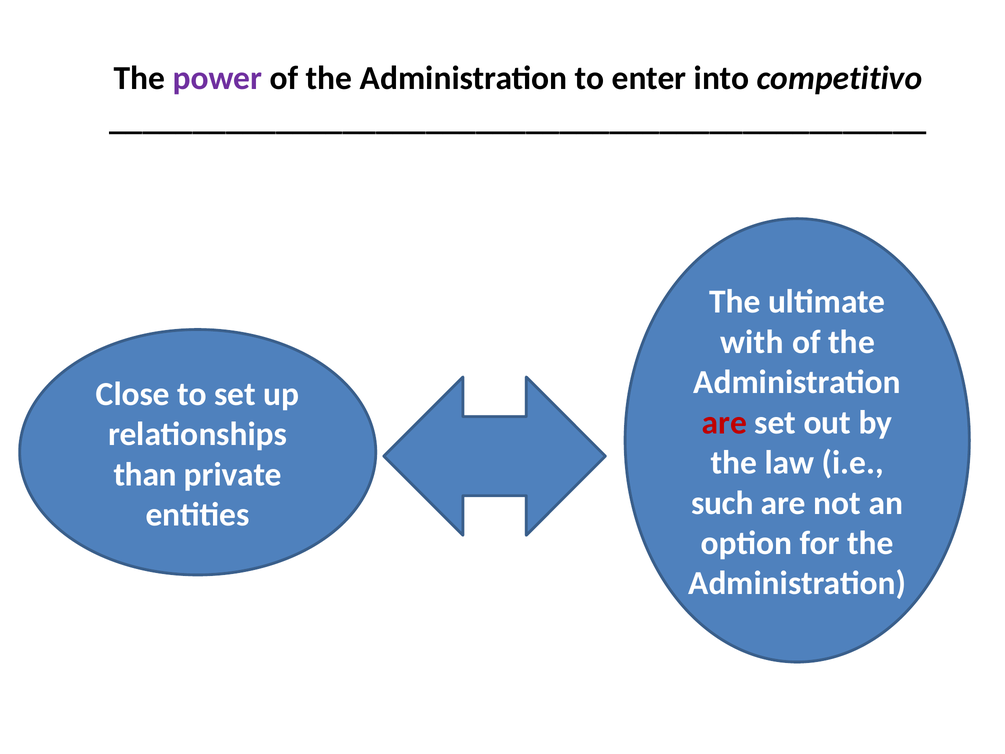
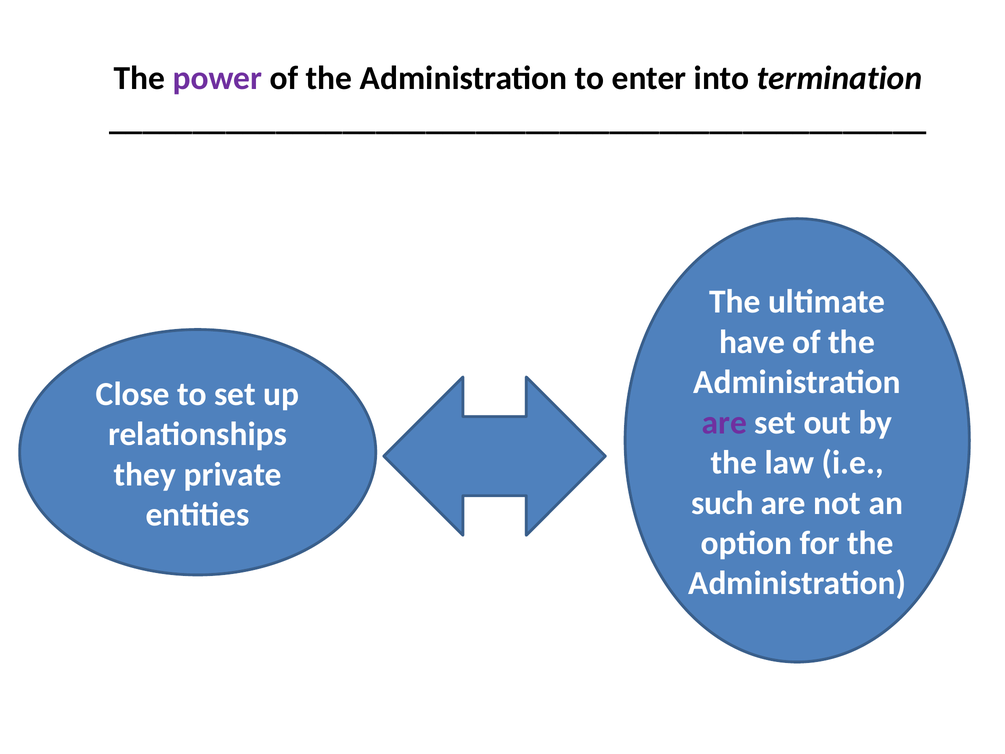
competitivo: competitivo -> termination (839, 78)
with: with -> have (752, 342)
are colour: red -> purple (724, 422)
than: than -> they (145, 474)
